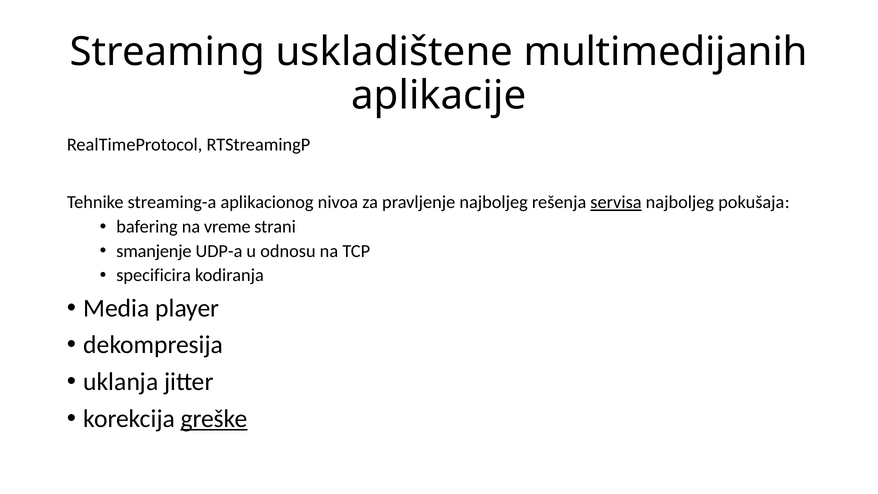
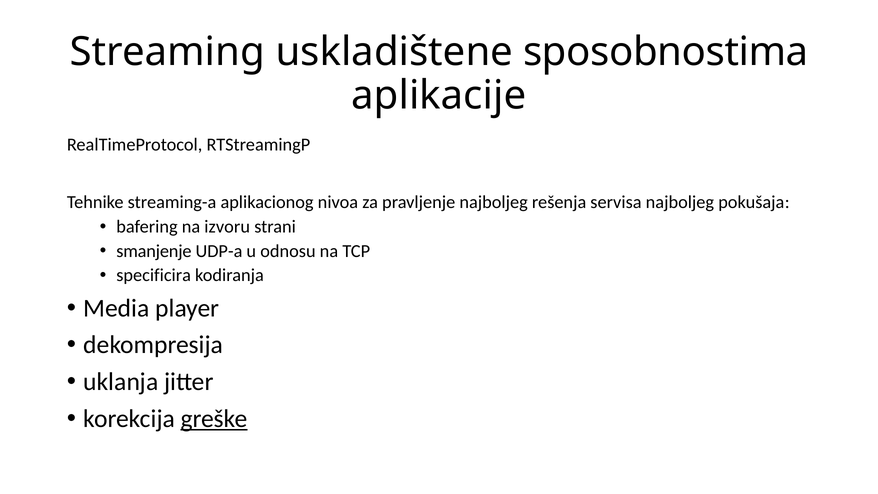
multimedijanih: multimedijanih -> sposobnostima (666, 52)
servisa underline: present -> none (616, 202)
vreme: vreme -> izvoru (227, 227)
